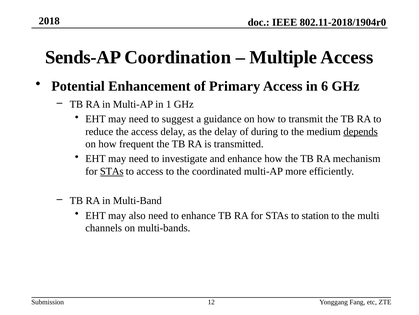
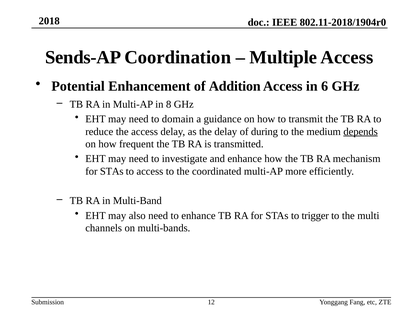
Primary: Primary -> Addition (235, 86)
1: 1 -> 8 (169, 104)
suggest: suggest -> domain (178, 119)
STAs underline: present -> none (112, 171)
station: station -> trigger (315, 215)
